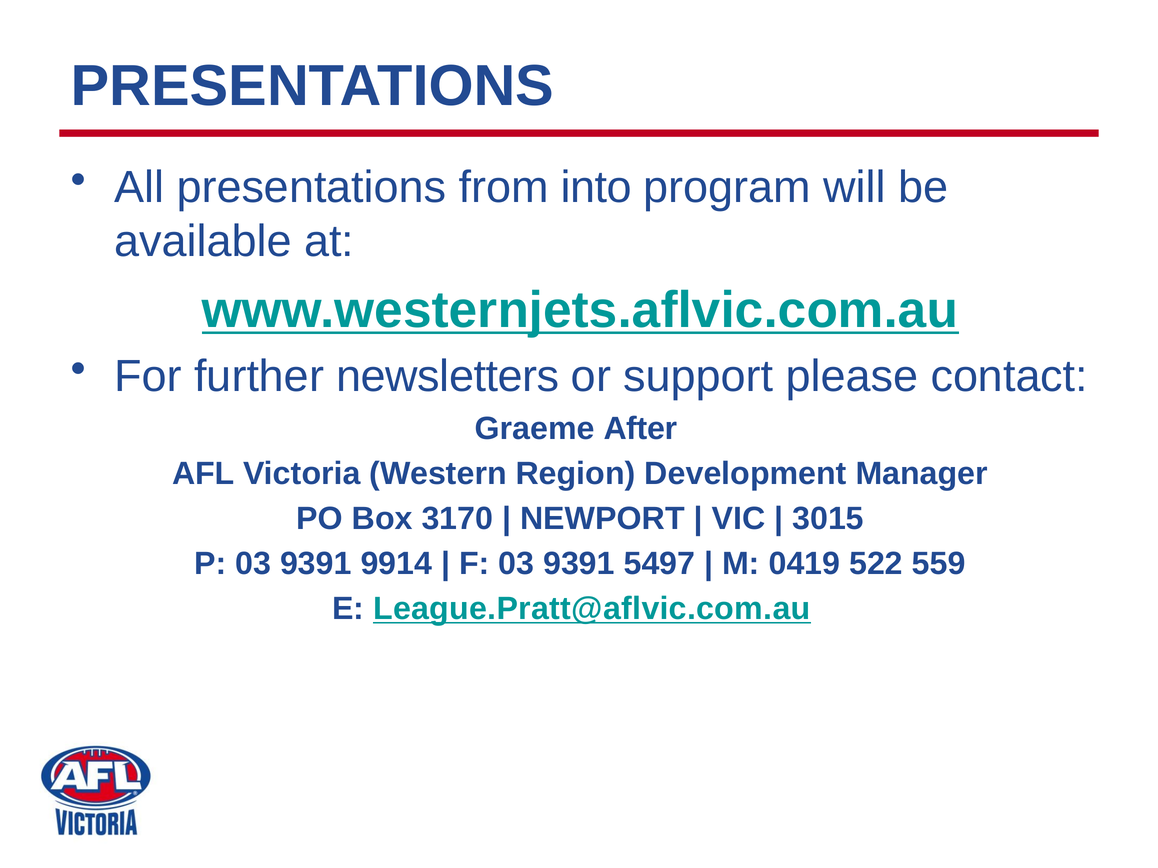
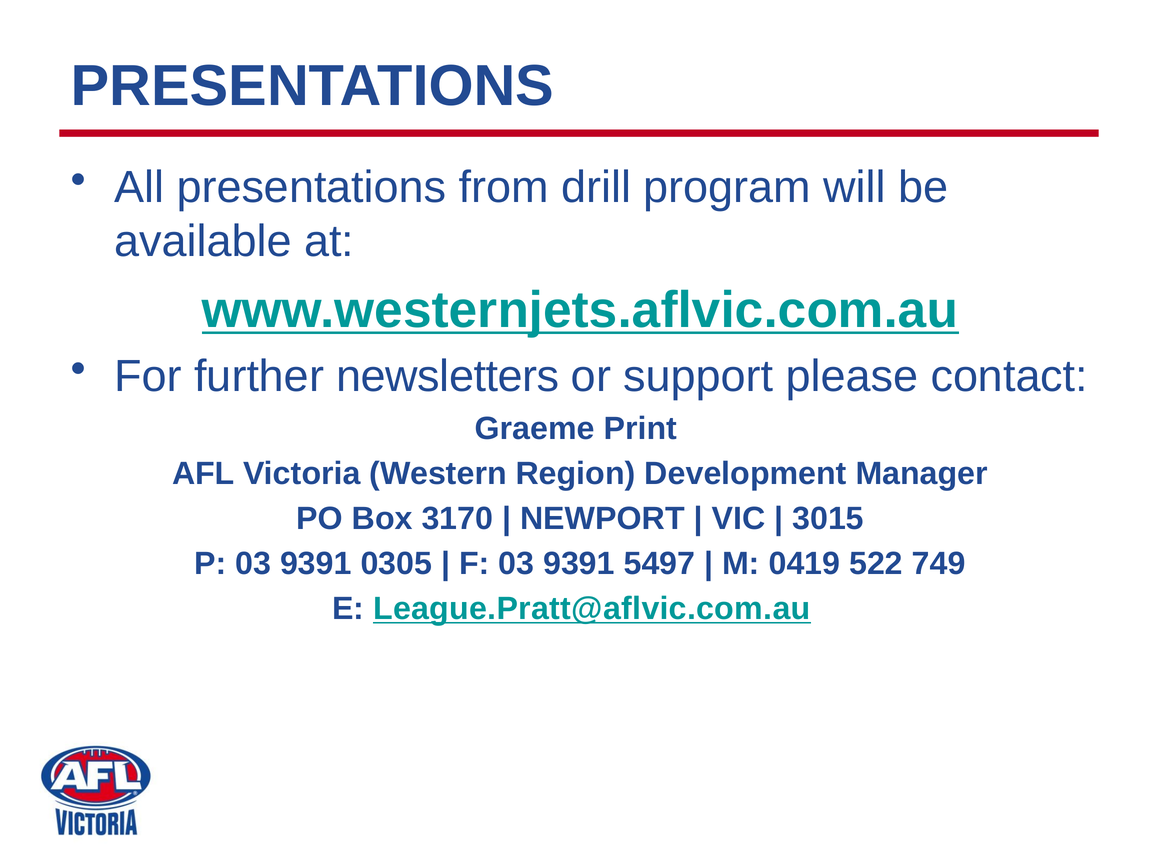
into: into -> drill (596, 188)
After: After -> Print (640, 429)
9914: 9914 -> 0305 (396, 564)
559: 559 -> 749 (939, 564)
